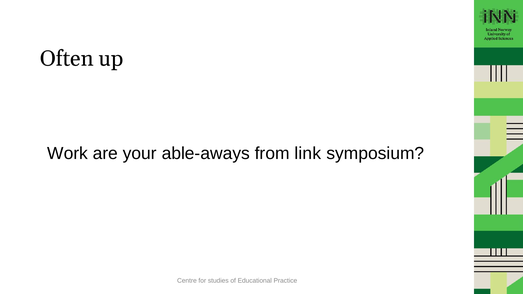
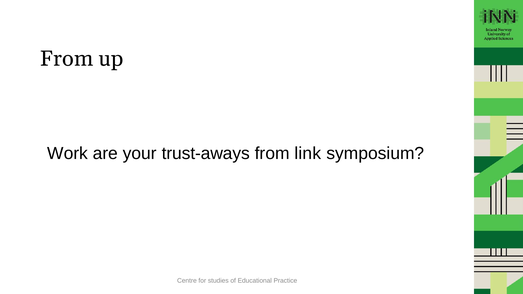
Often: Often -> From (67, 59)
able-aways: able-aways -> trust-aways (206, 154)
